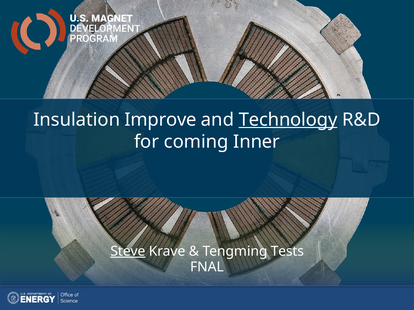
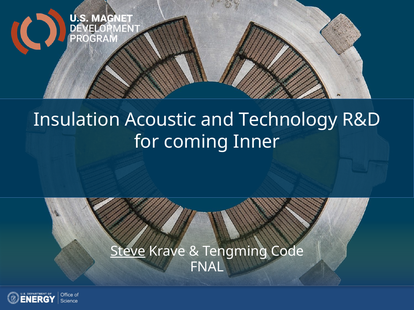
Improve: Improve -> Acoustic (161, 120)
Technology underline: present -> none (288, 120)
Tests: Tests -> Code (287, 252)
